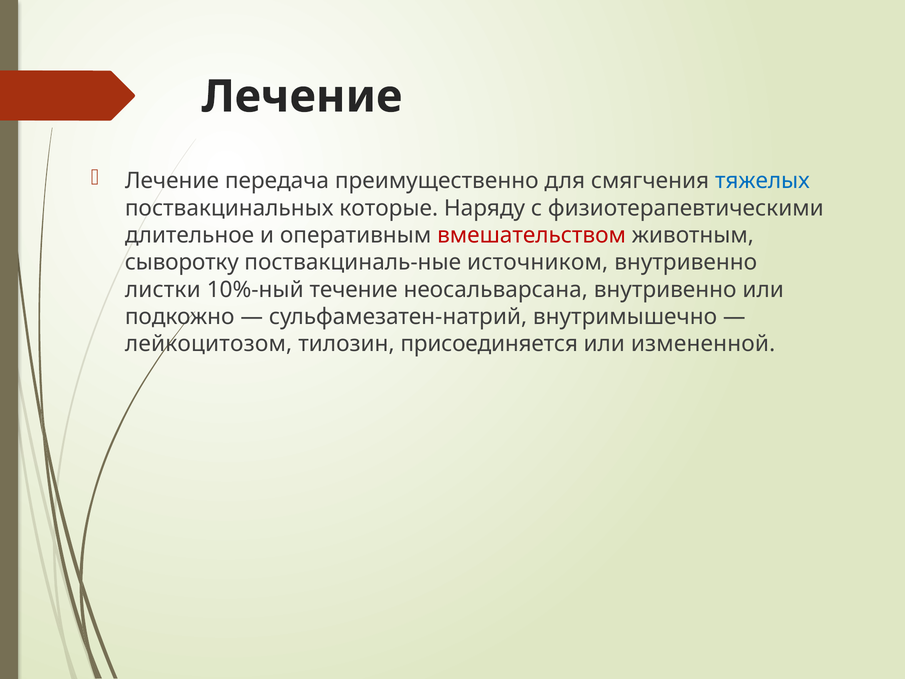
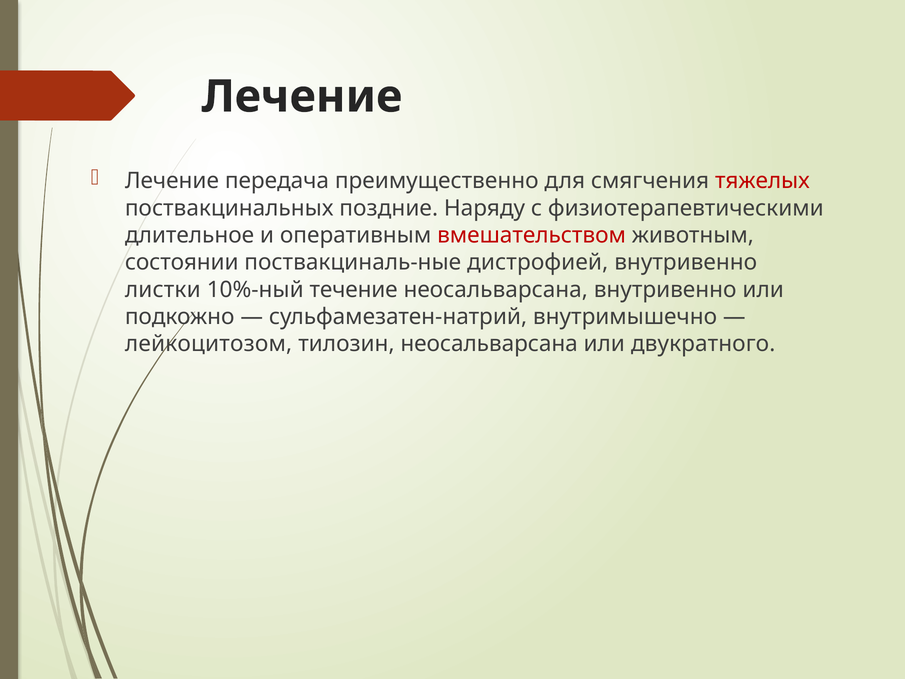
тяжелых colour: blue -> red (762, 181)
которые: которые -> поздние (389, 208)
сыворотку: сыворотку -> состоянии (182, 262)
источником: источником -> дистрофией (538, 262)
тилозин присоединяется: присоединяется -> неосальварсана (489, 344)
измененной: измененной -> двукратного (703, 344)
